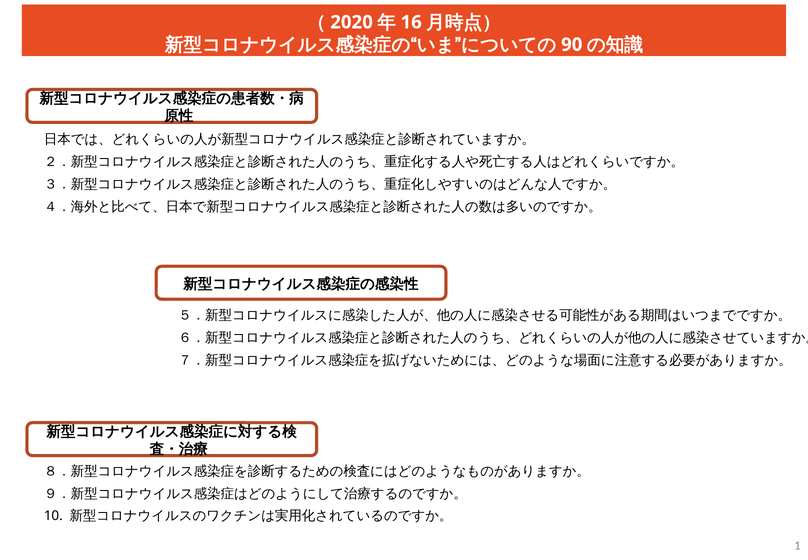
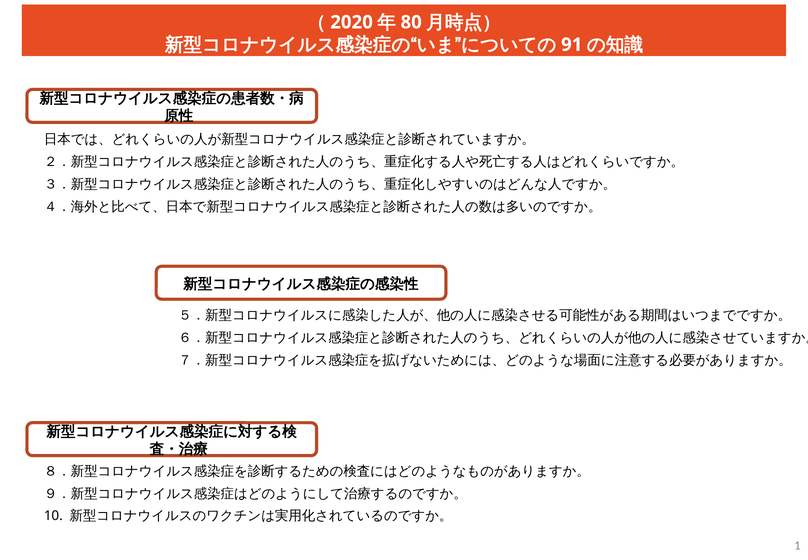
16: 16 -> 80 (411, 22)
90: 90 -> 91 (572, 45)
